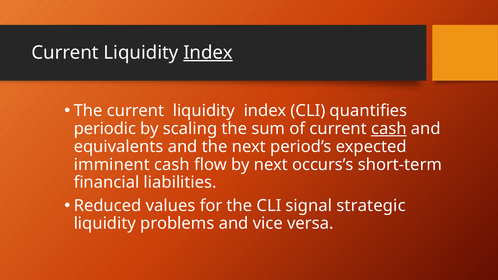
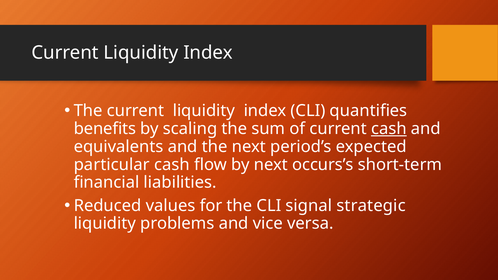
Index underline: present -> none (208, 53)
periodic: periodic -> benefits (105, 129)
imminent: imminent -> particular (112, 165)
